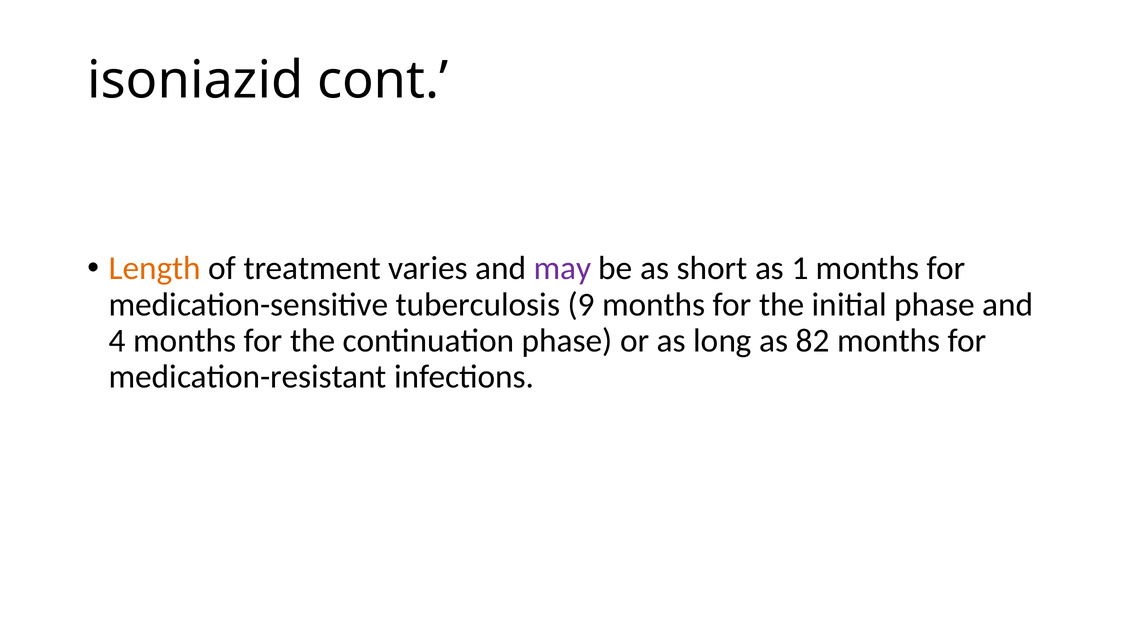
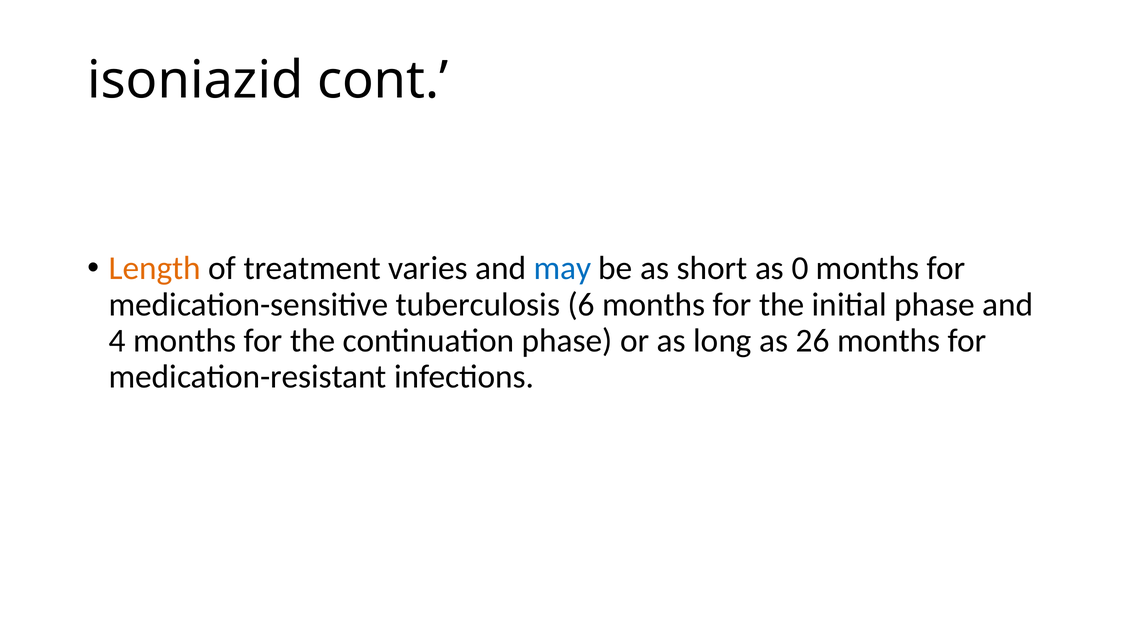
may colour: purple -> blue (562, 268)
1: 1 -> 0 (800, 268)
9: 9 -> 6 (581, 305)
82: 82 -> 26 (813, 341)
